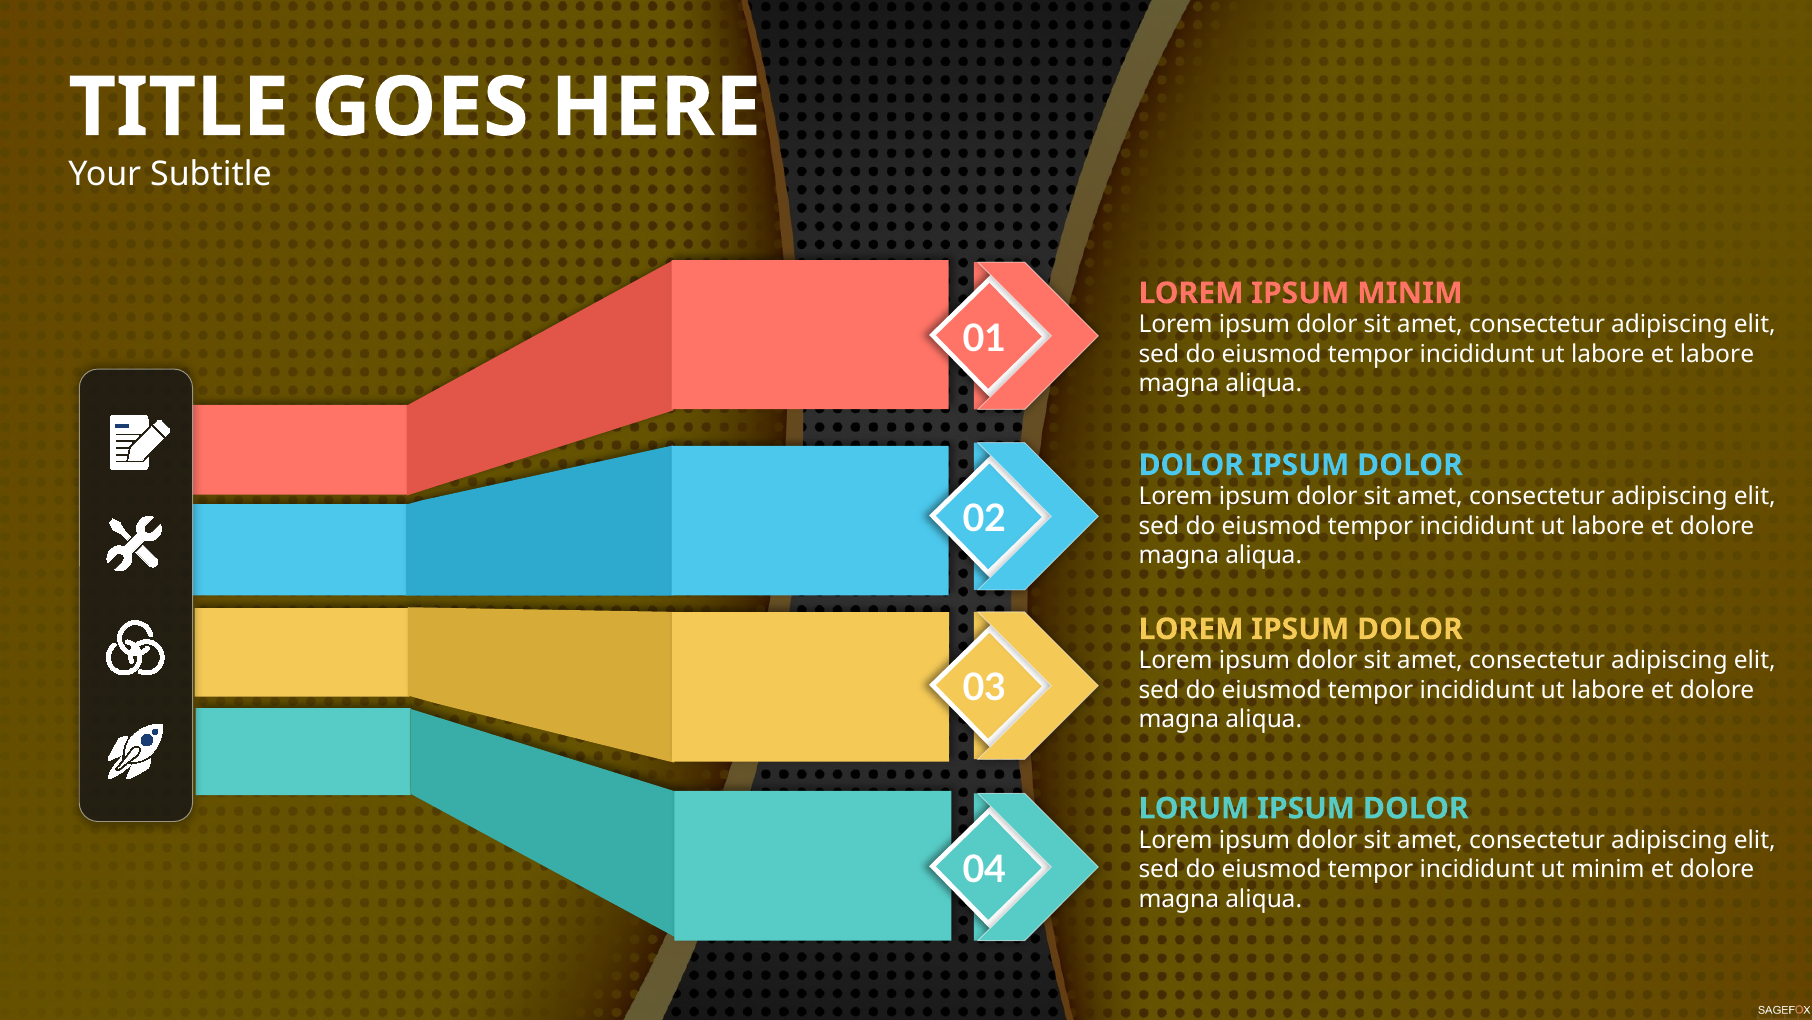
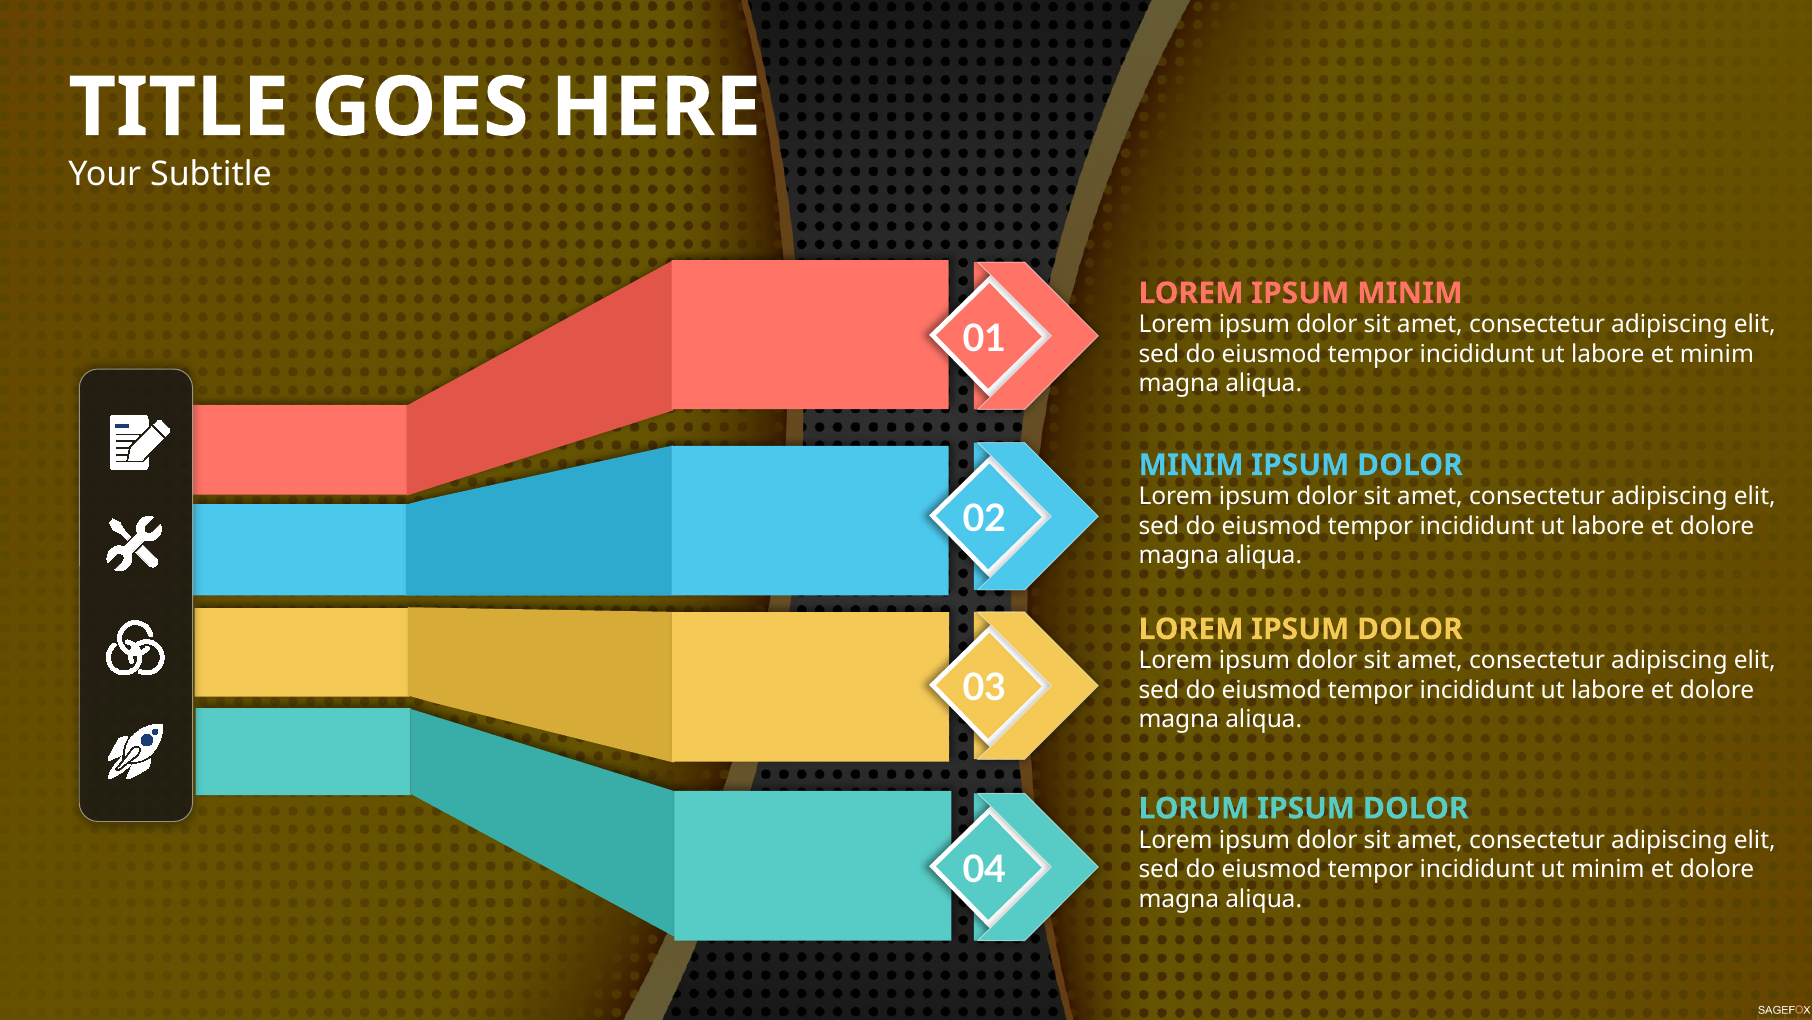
et labore: labore -> minim (1717, 354)
DOLOR: DOLOR -> MINIM (1191, 465)
